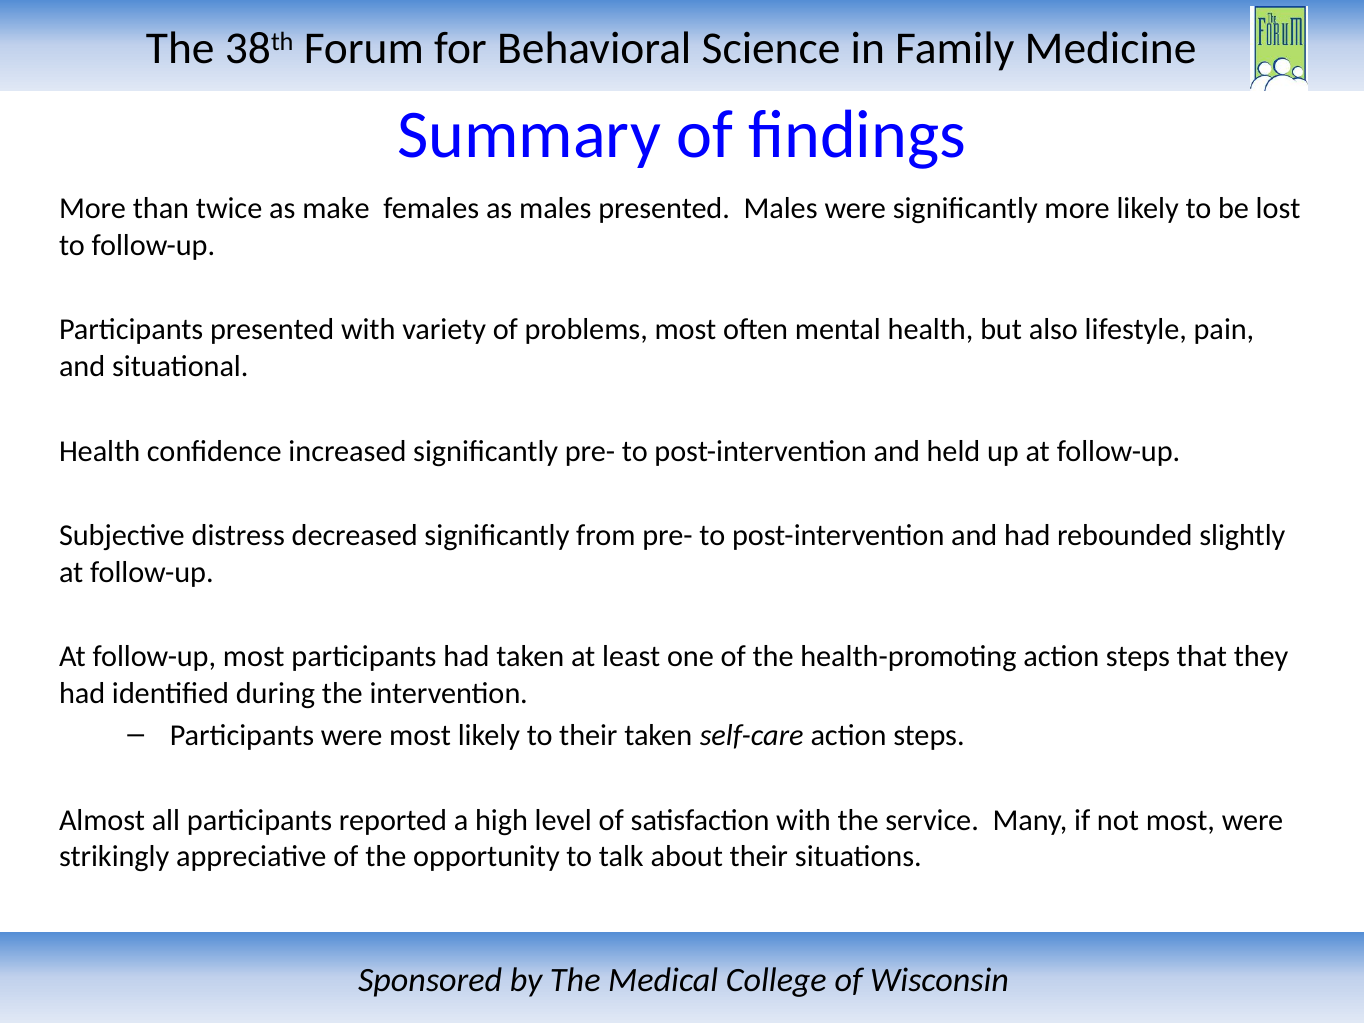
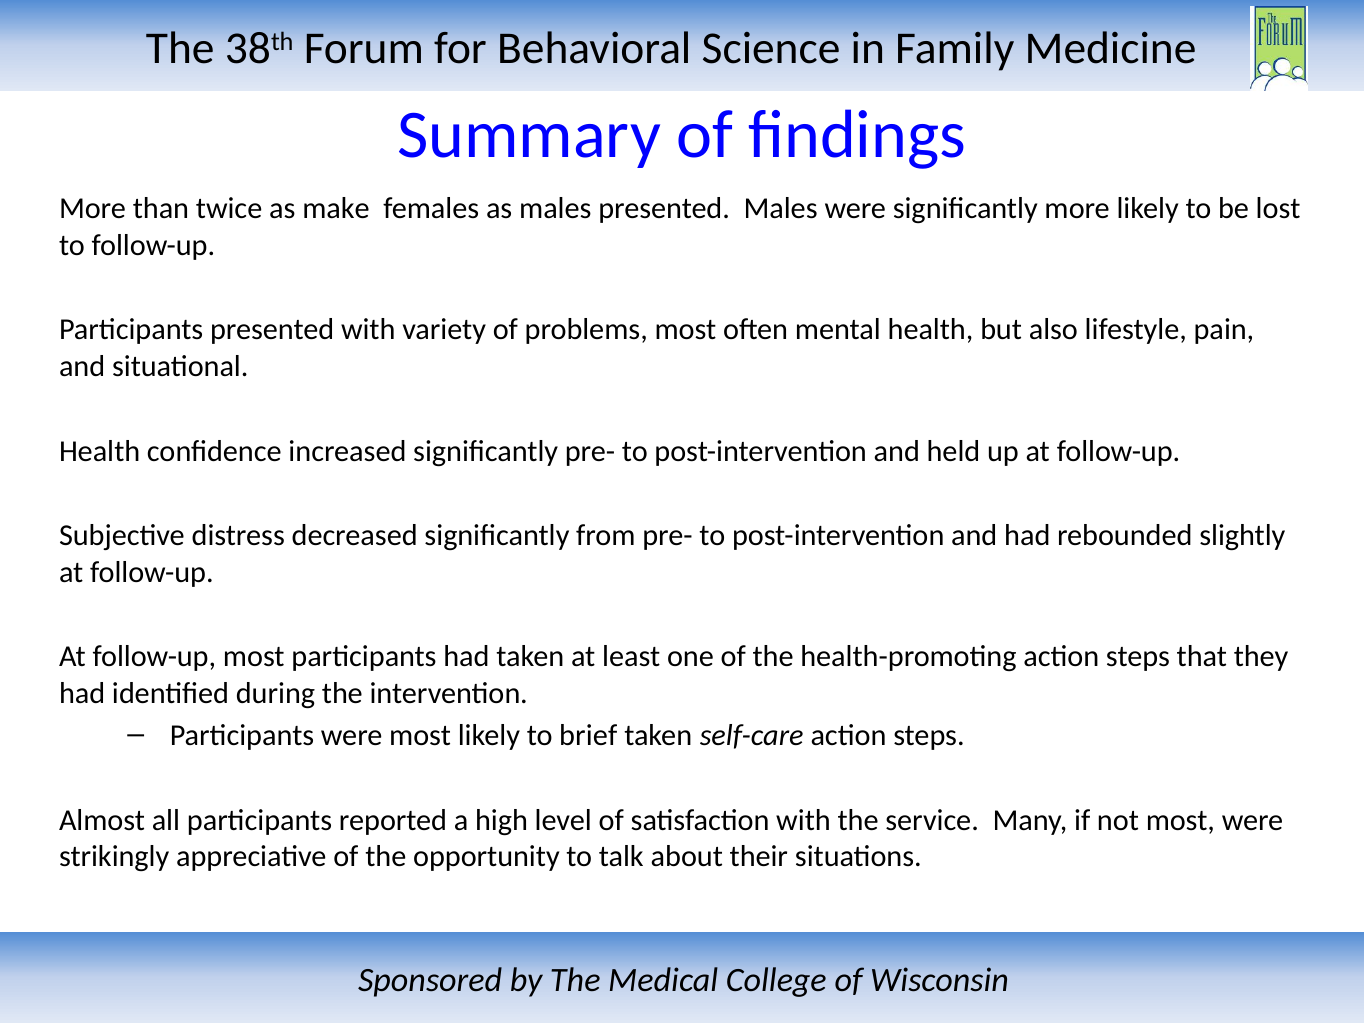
to their: their -> brief (588, 735)
